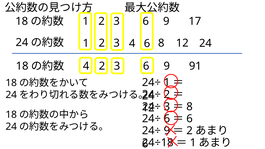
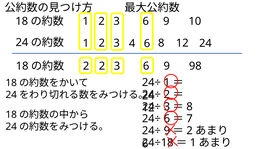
17: 17 -> 10 (195, 21)
4: 4 -> 2 (86, 66)
91: 91 -> 98 (195, 66)
6: 6 -> 7 (190, 119)
